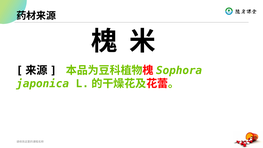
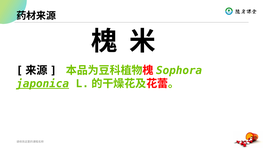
japonica underline: none -> present (43, 84)
